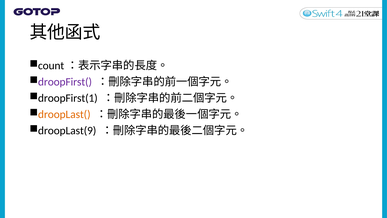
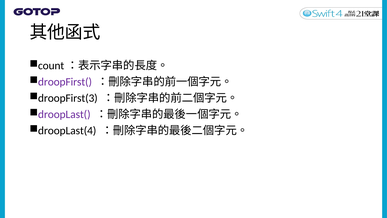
droopFirst(1: droopFirst(1 -> droopFirst(3 (68, 98)
droopLast( colour: orange -> purple (64, 114)
droopLast(9: droopLast(9 -> droopLast(4 (67, 130)
